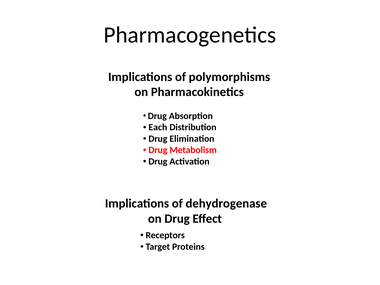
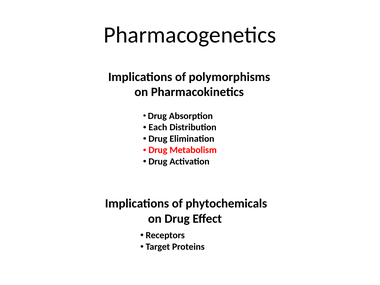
dehydrogenase: dehydrogenase -> phytochemicals (226, 204)
